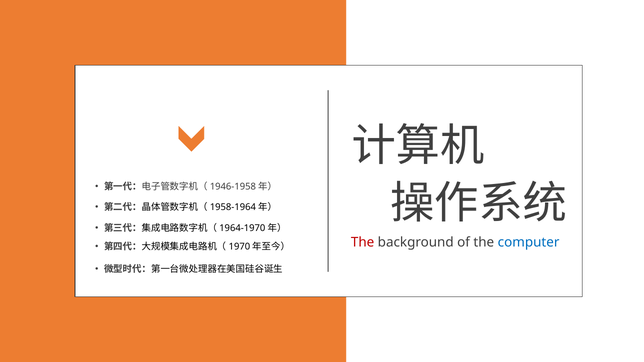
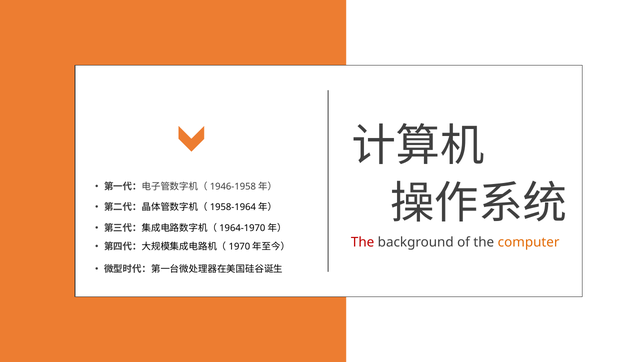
computer colour: blue -> orange (529, 242)
